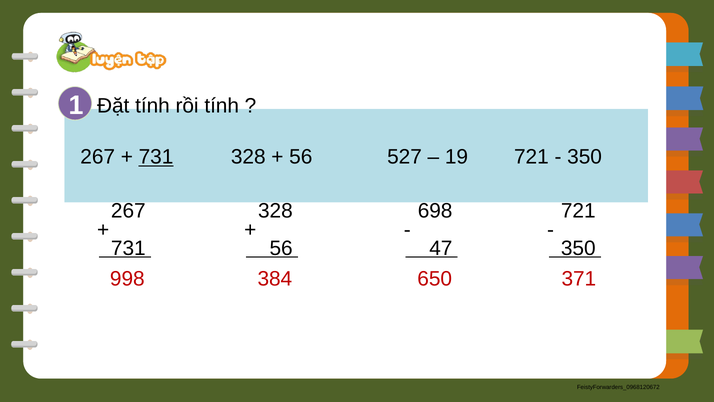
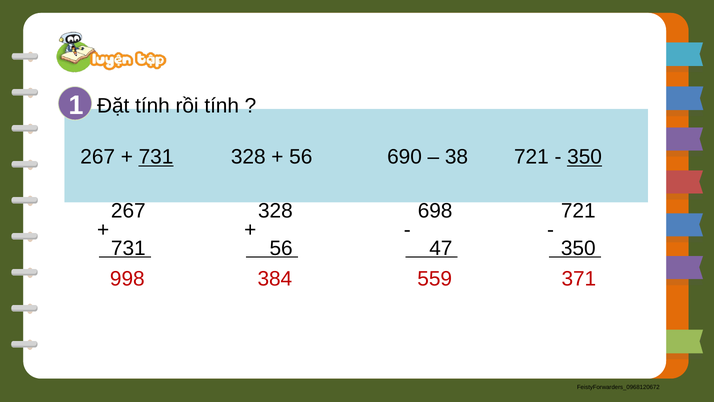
527: 527 -> 690 (405, 157)
19: 19 -> 38 (457, 157)
350 underline: none -> present (585, 157)
650: 650 -> 559 (435, 279)
